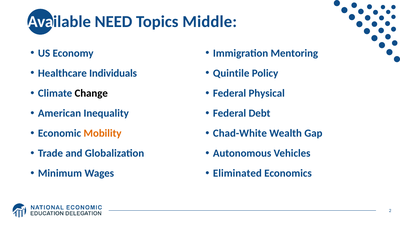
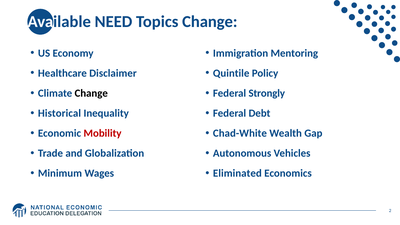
Topics Middle: Middle -> Change (210, 22)
Individuals: Individuals -> Disclaimer (113, 73)
Physical: Physical -> Strongly (267, 93)
American: American -> Historical (60, 113)
Mobility colour: orange -> red (103, 133)
